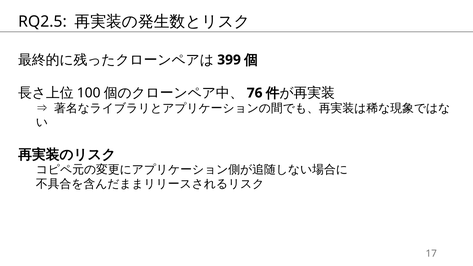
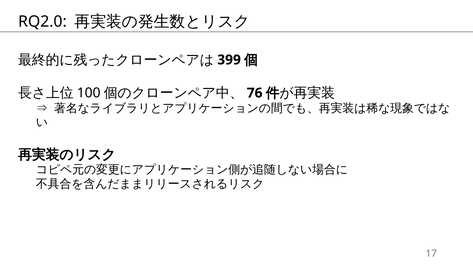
RQ2.5: RQ2.5 -> RQ2.0 (42, 22)
